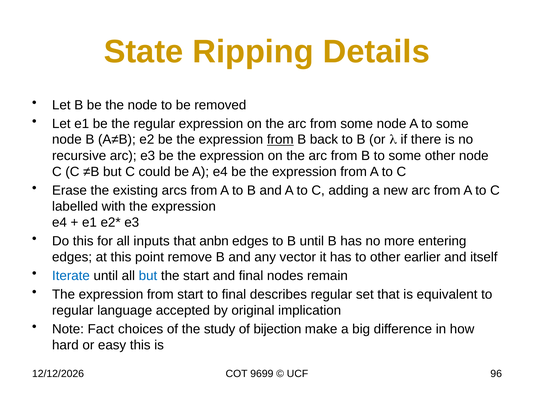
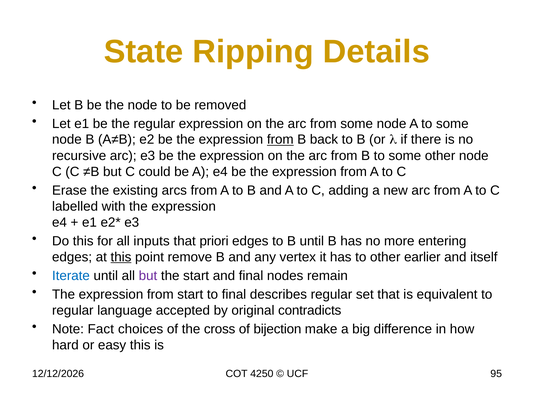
anbn: anbn -> priori (214, 241)
this underline: none -> present (121, 257)
vector: vector -> vertex (298, 257)
but colour: blue -> purple (148, 276)
implication: implication -> contradicts (310, 311)
study: study -> cross (220, 329)
9699: 9699 -> 4250 (262, 374)
96: 96 -> 95 (496, 374)
